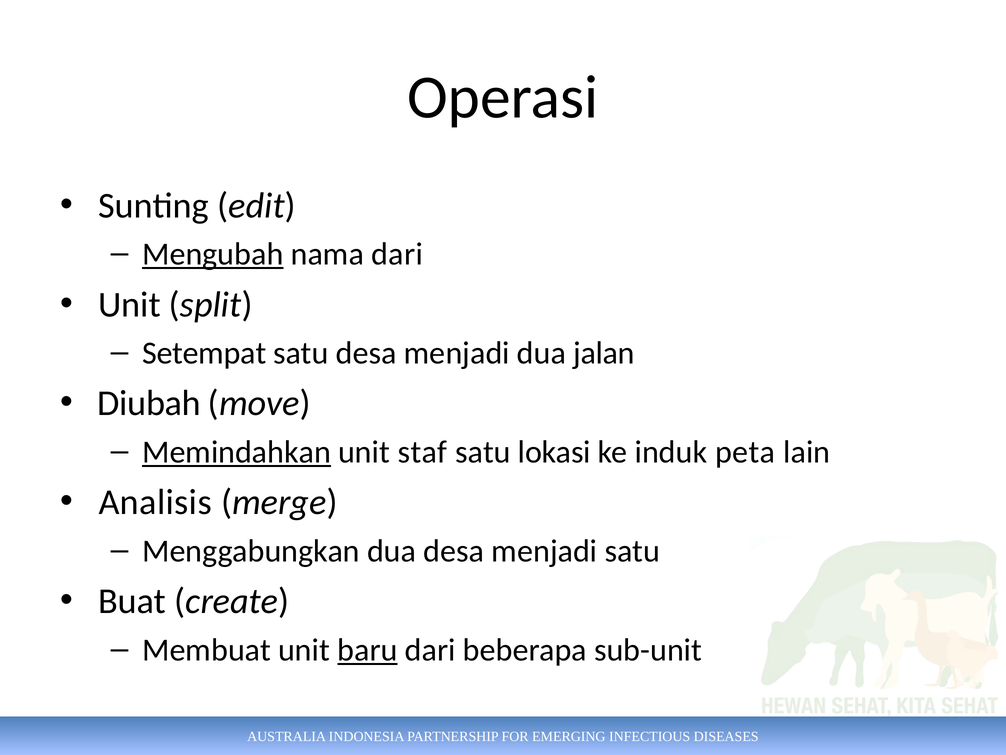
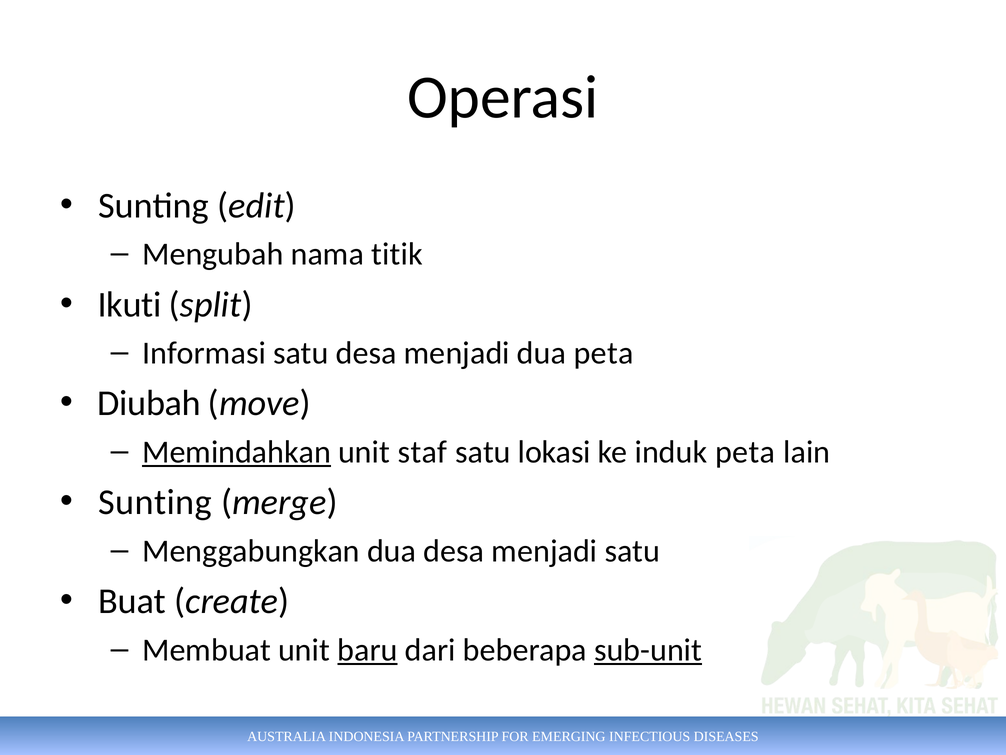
Mengubah underline: present -> none (213, 254)
nama dari: dari -> titik (397, 254)
Unit: Unit -> Ikuti (130, 304)
Setempat: Setempat -> Informasi (204, 353)
dua jalan: jalan -> peta (604, 353)
Analisis: Analisis -> Sunting (155, 502)
sub-unit underline: none -> present (648, 650)
